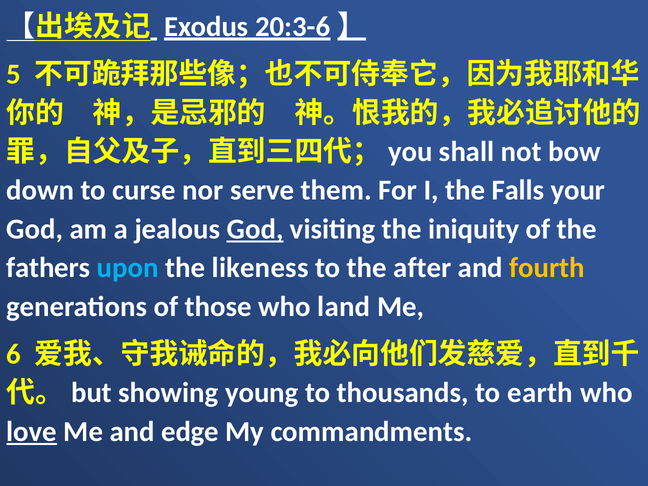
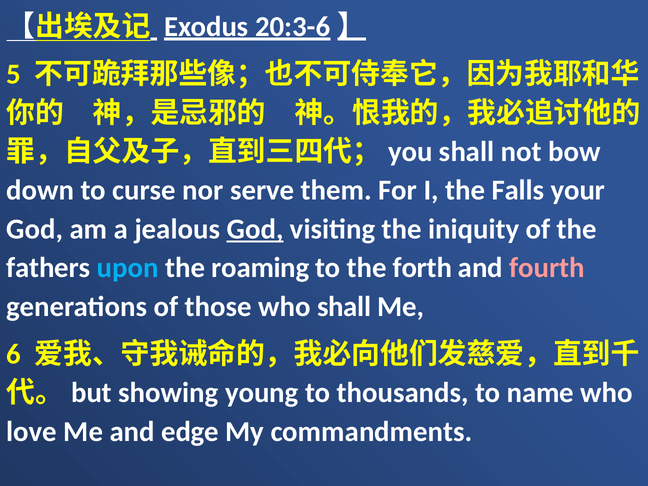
likeness: likeness -> roaming (260, 268)
after: after -> forth (422, 268)
fourth colour: yellow -> pink (547, 268)
who land: land -> shall (344, 307)
earth: earth -> name (540, 393)
love underline: present -> none (32, 432)
